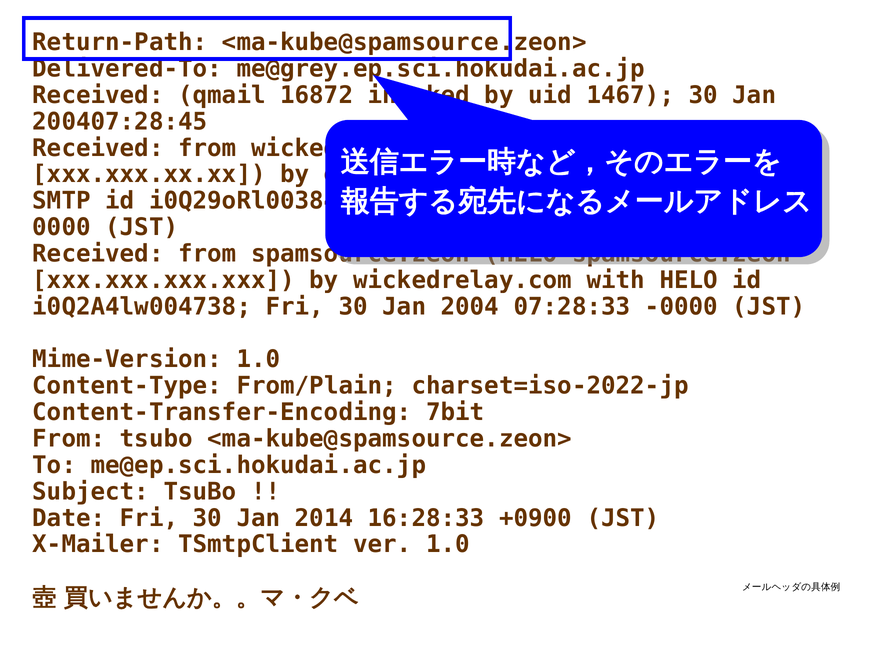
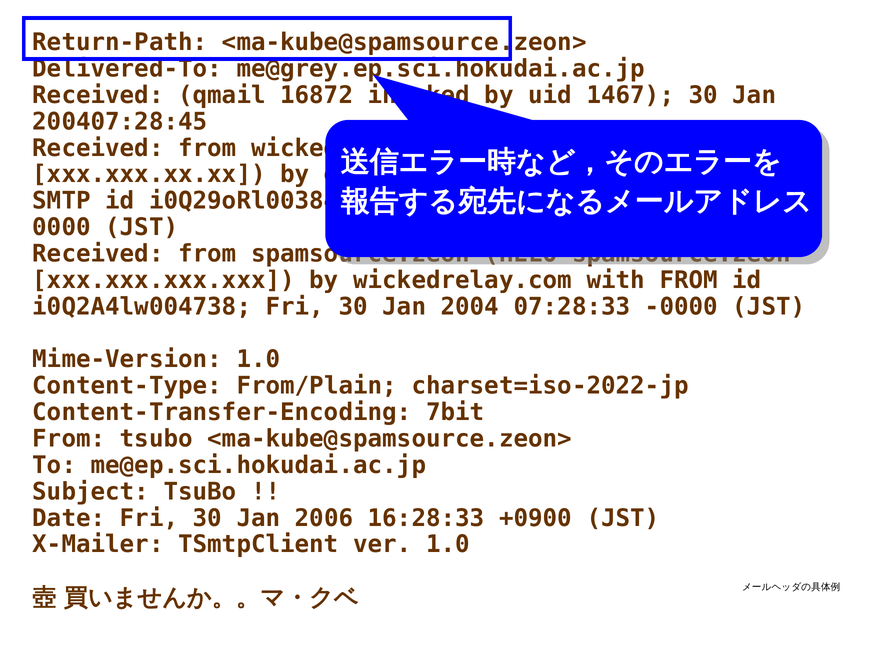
with HELO: HELO -> FROM (689, 280)
2014: 2014 -> 2006 (324, 518)
